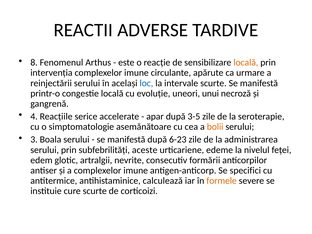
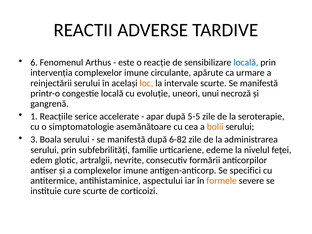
8: 8 -> 6 (34, 63)
locală colour: orange -> blue (246, 63)
loc colour: blue -> orange (146, 83)
4: 4 -> 1 (34, 117)
3-5: 3-5 -> 5-5 (194, 117)
6-23: 6-23 -> 6-82 (178, 140)
aceste: aceste -> familie (145, 150)
calculează: calculează -> aspectului (163, 181)
